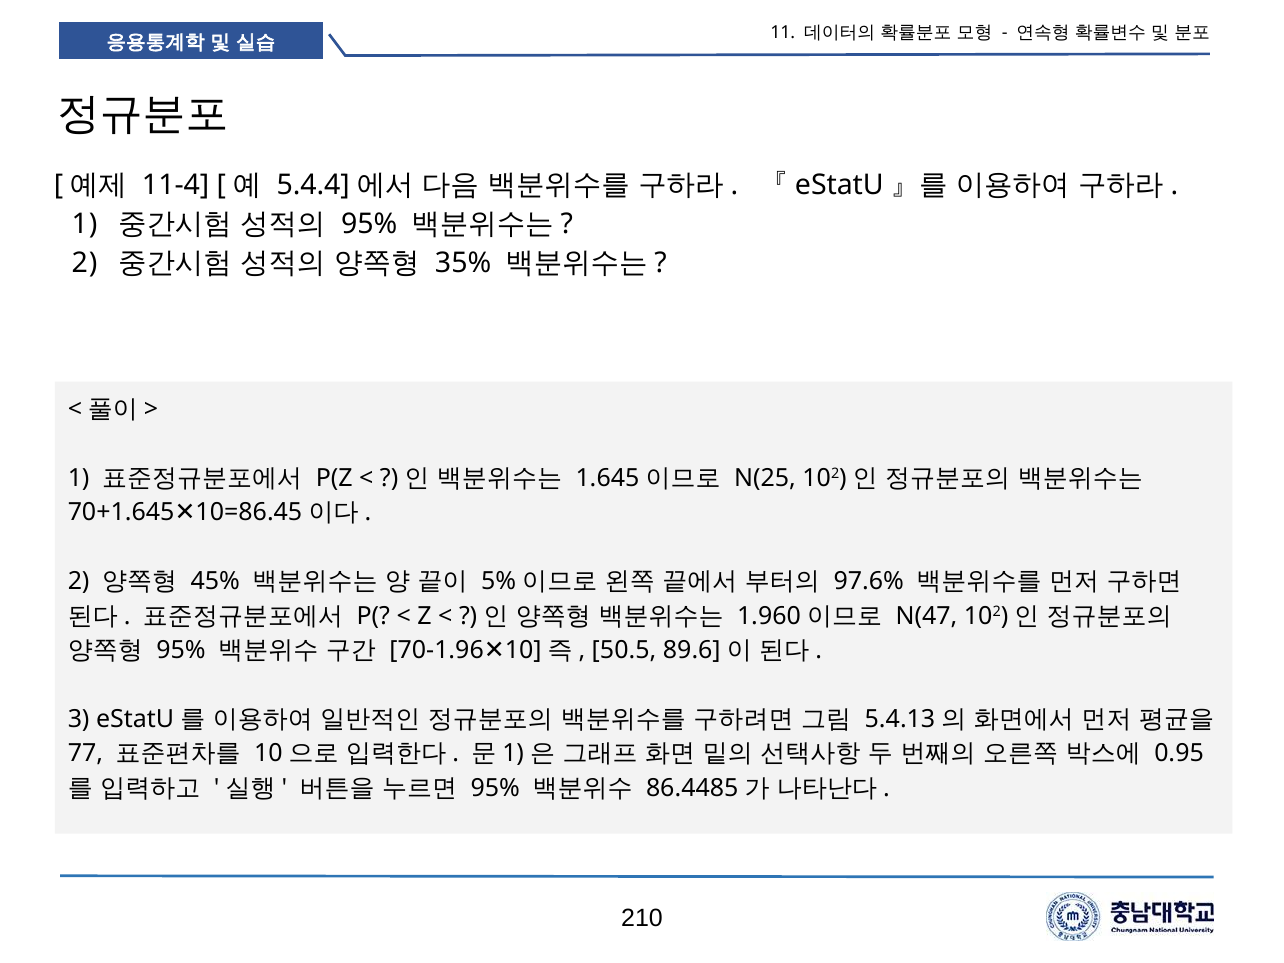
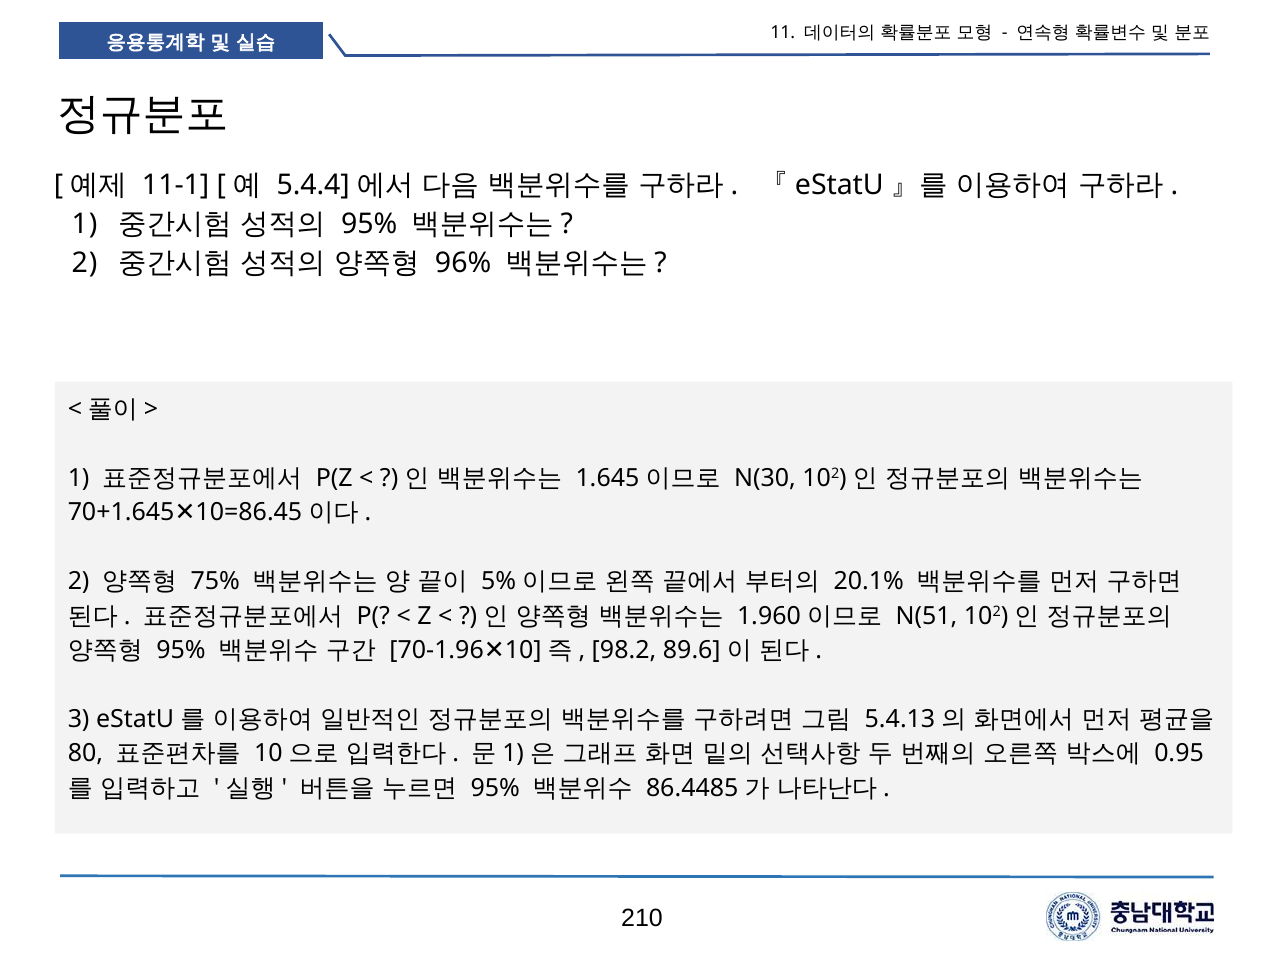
11-4: 11-4 -> 11-1 (176, 185)
35%: 35% -> 96% (463, 264)
N(25: N(25 -> N(30 (765, 478)
45%: 45% -> 75% (215, 581)
97.6%: 97.6% -> 20.1% (869, 581)
N(47: N(47 -> N(51 (927, 616)
50.5: 50.5 -> 98.2 (624, 650)
77: 77 -> 80 (85, 754)
